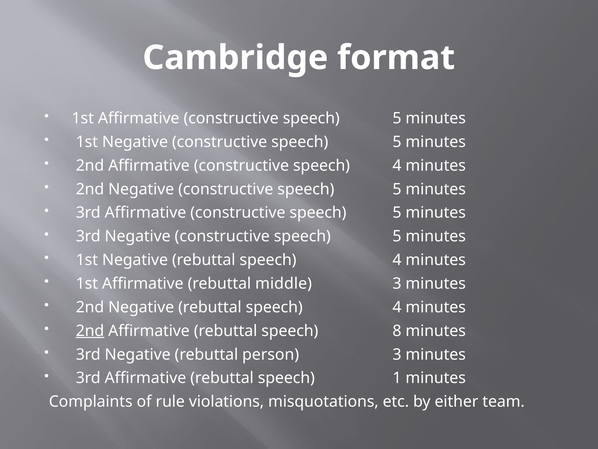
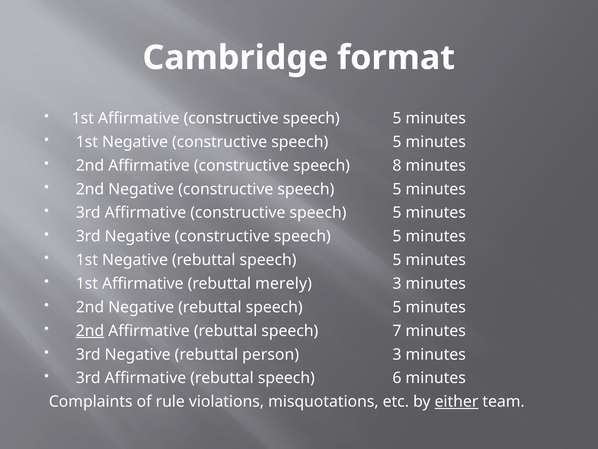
constructive speech 4: 4 -> 8 (397, 165)
4: 4 -> 5 (397, 260)
middle: middle -> merely (284, 283)
4: 4 -> 5 (397, 307)
8: 8 -> 7 (397, 330)
1: 1 -> 6 (397, 378)
either underline: none -> present (456, 401)
